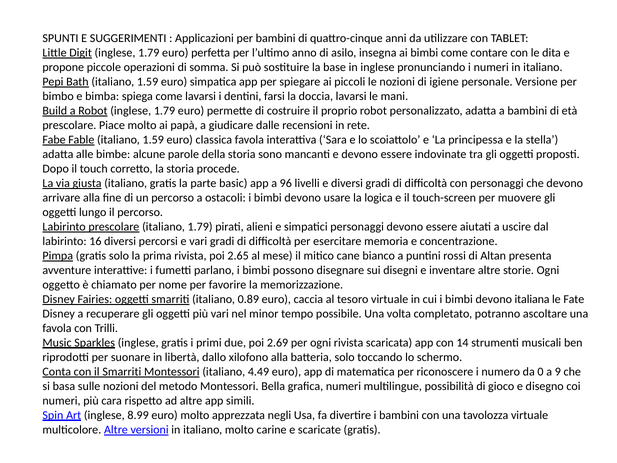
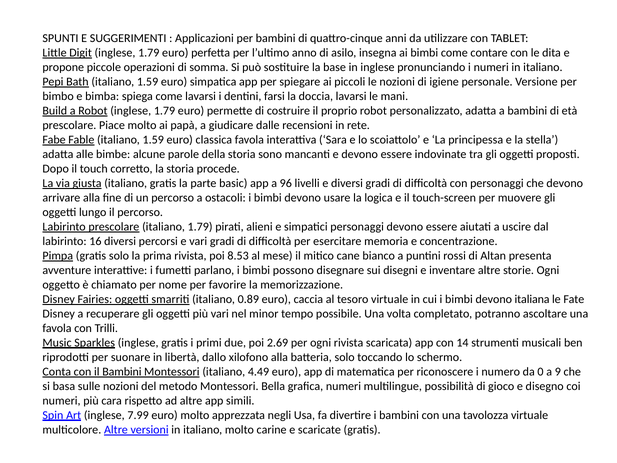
2.65: 2.65 -> 8.53 (238, 256)
il Smarriti: Smarriti -> Bambini (122, 371)
8.99: 8.99 -> 7.99 (138, 415)
